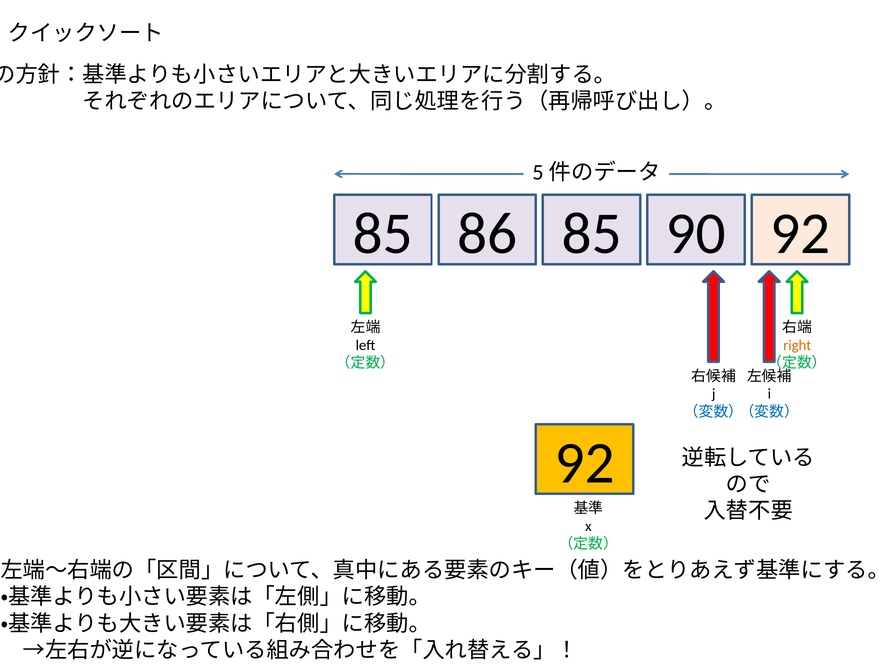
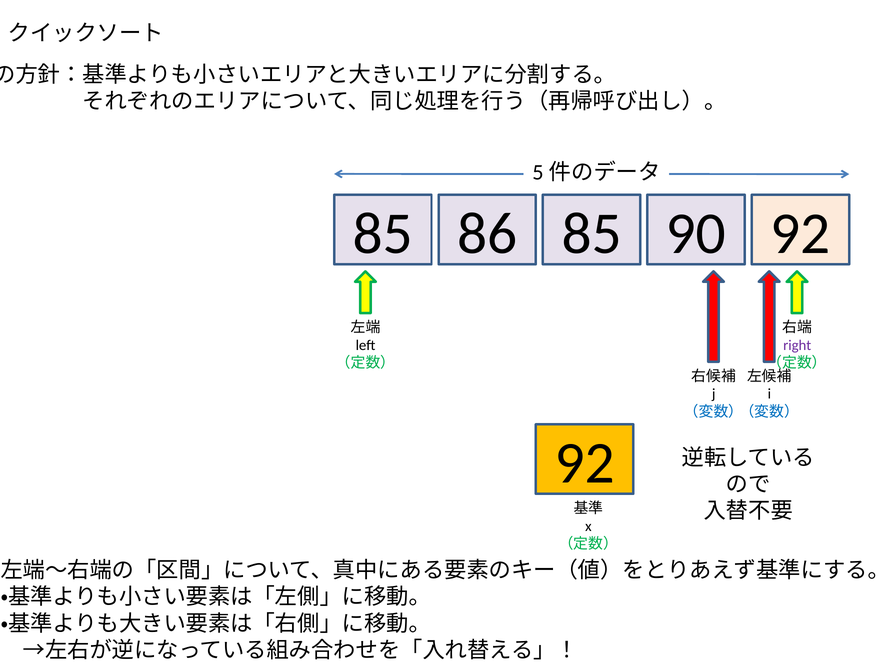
right colour: orange -> purple (797, 345)
